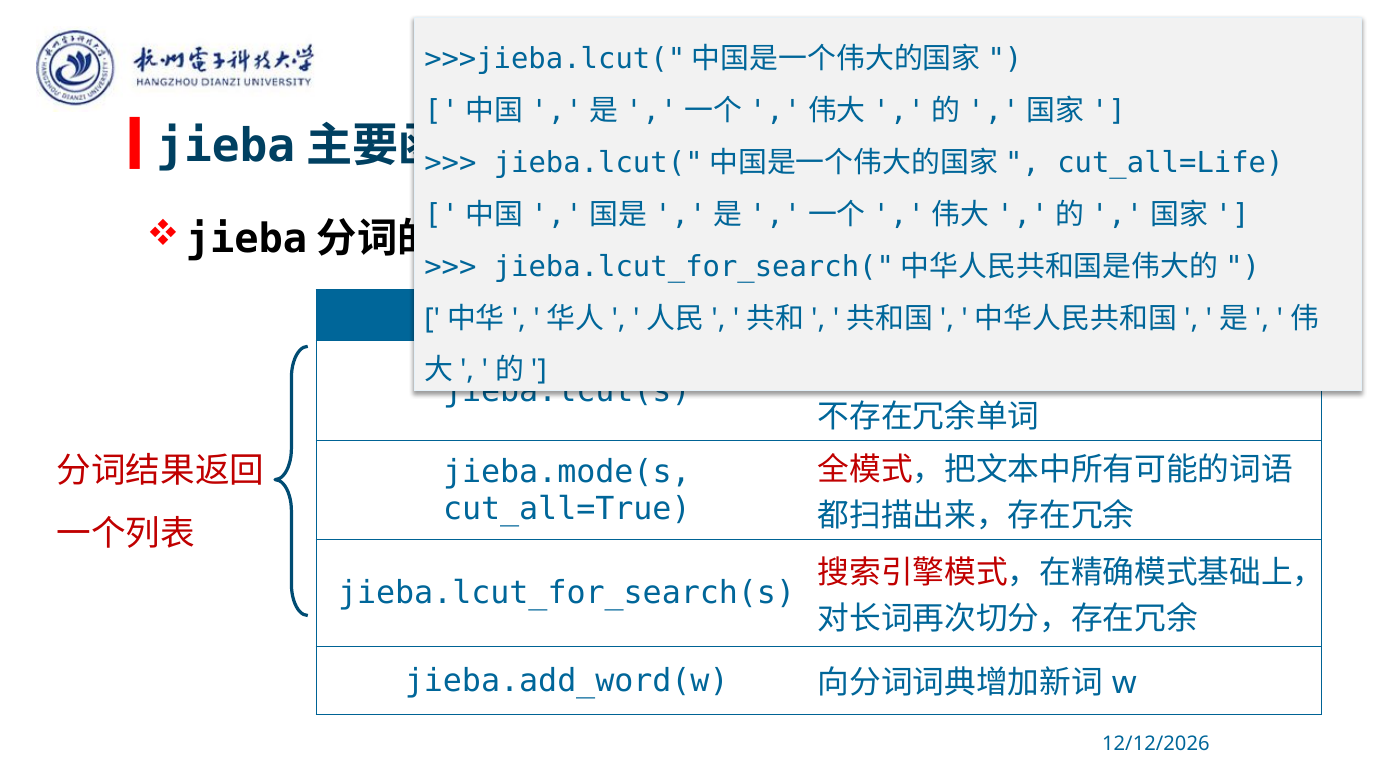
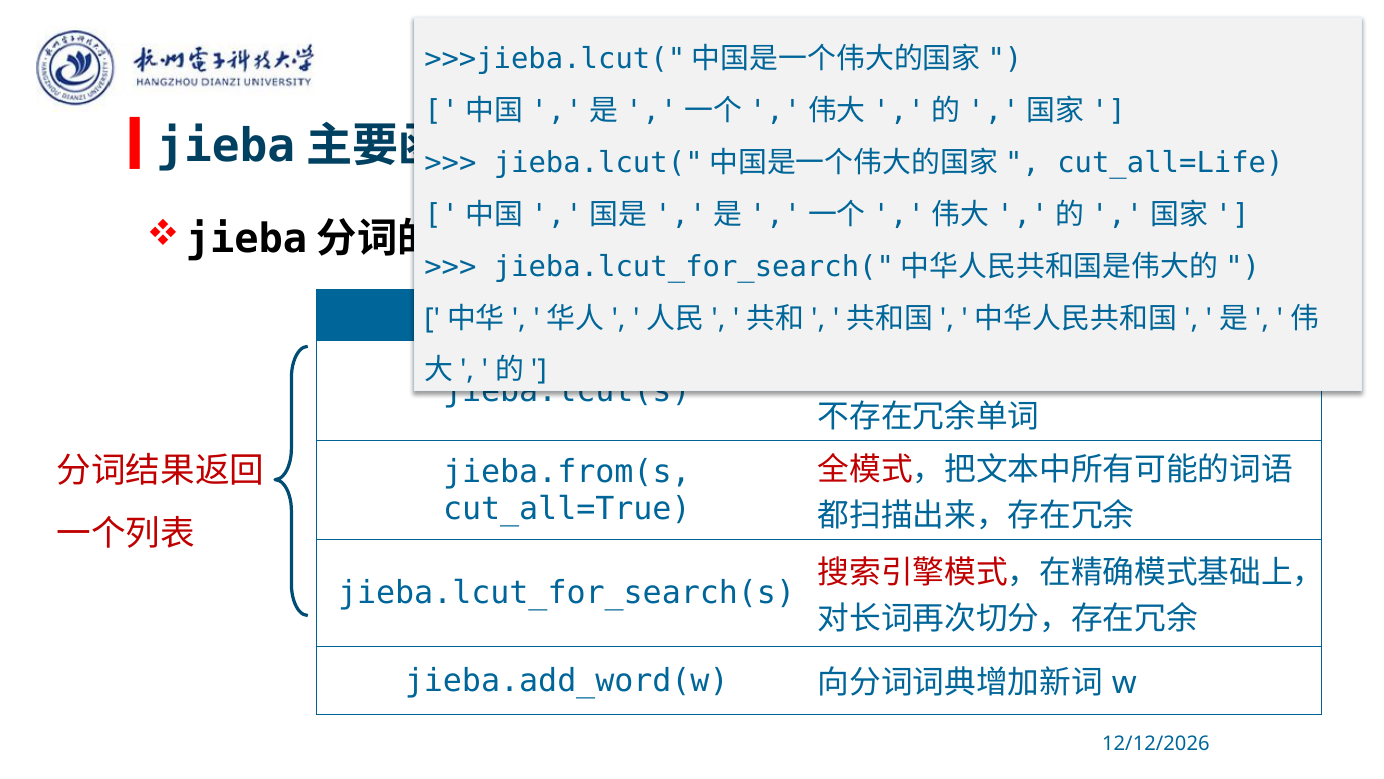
jieba.mode(s: jieba.mode(s -> jieba.from(s (567, 472)
